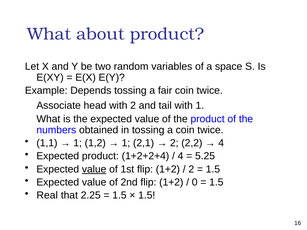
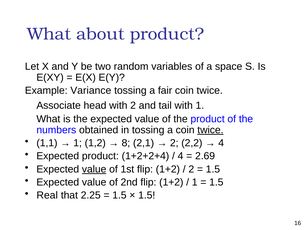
Depends: Depends -> Variance (91, 91)
twice underline: none -> present (210, 130)
1: 1 -> 8 (126, 143)
5.25: 5.25 -> 2.69 (205, 156)
0: 0 -> 1 (195, 182)
